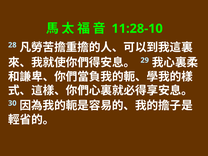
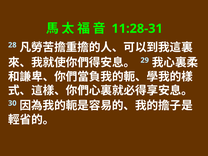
11:28-10: 11:28-10 -> 11:28-31 (137, 29)
